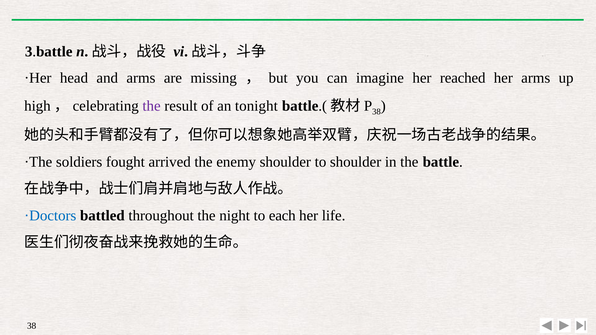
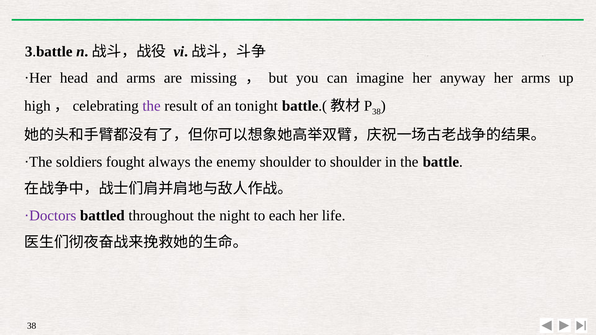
reached: reached -> anyway (463, 78)
arrived: arrived -> always (170, 162)
·Doctors colour: blue -> purple (50, 216)
